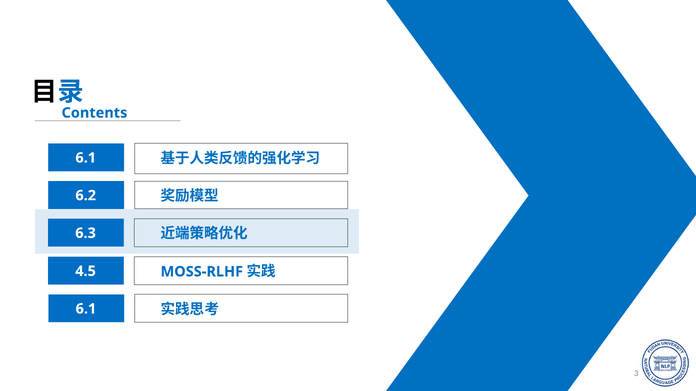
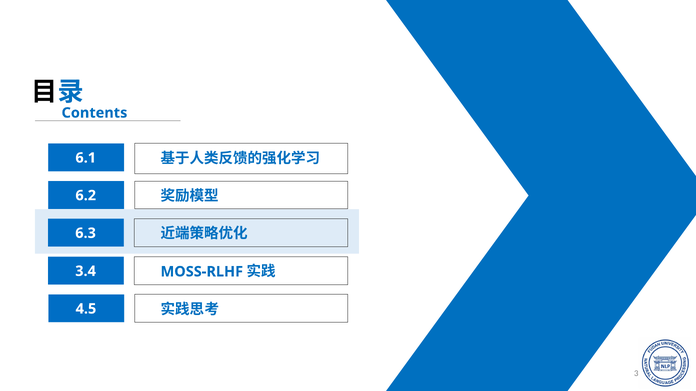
4.5: 4.5 -> 3.4 (86, 271)
6.1: 6.1 -> 4.5 (86, 309)
